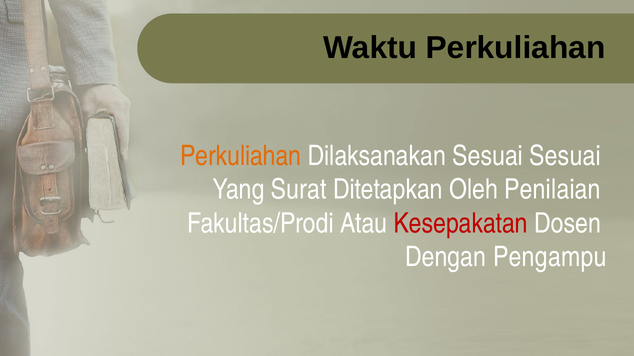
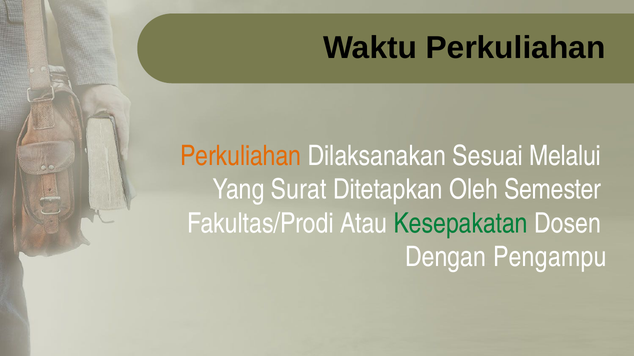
Sesuai Sesuai: Sesuai -> Melalui (565, 156)
Penilaian: Penilaian -> Semester (553, 190)
Kesepakatan colour: red -> green (461, 224)
